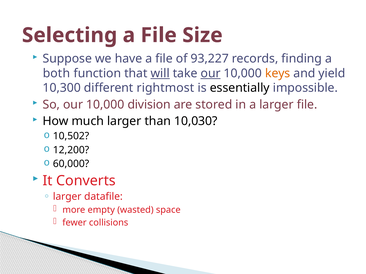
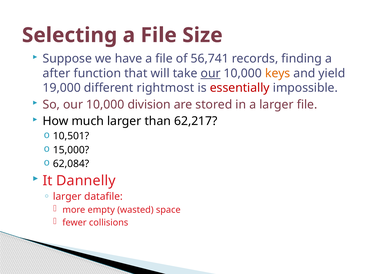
93,227: 93,227 -> 56,741 (210, 59)
both: both -> after (56, 73)
will underline: present -> none (160, 73)
10,300: 10,300 -> 19,000 (62, 88)
essentially colour: black -> red (240, 88)
10,030: 10,030 -> 62,217 (196, 121)
10,502: 10,502 -> 10,501 (71, 136)
12,200: 12,200 -> 15,000 (71, 150)
60,000: 60,000 -> 62,084 (71, 164)
Converts: Converts -> Dannelly (86, 181)
